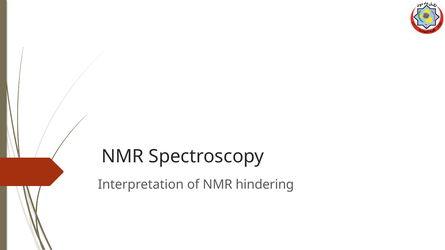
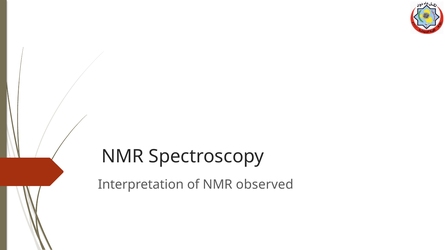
hindering: hindering -> observed (265, 185)
